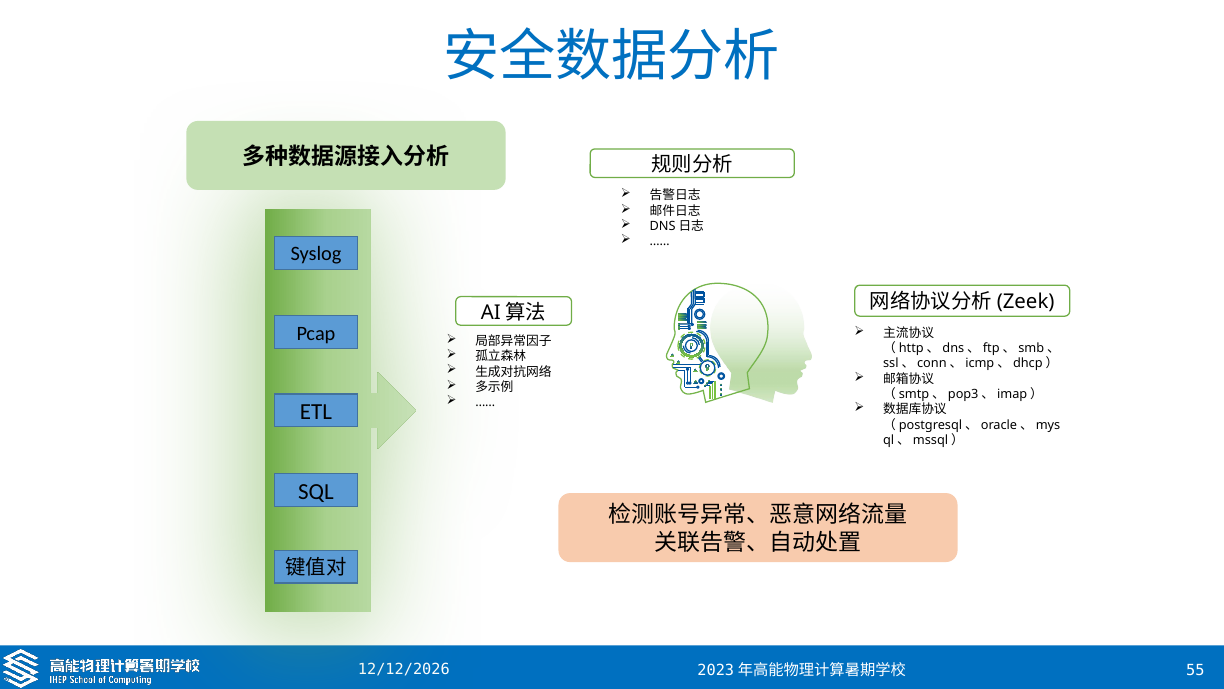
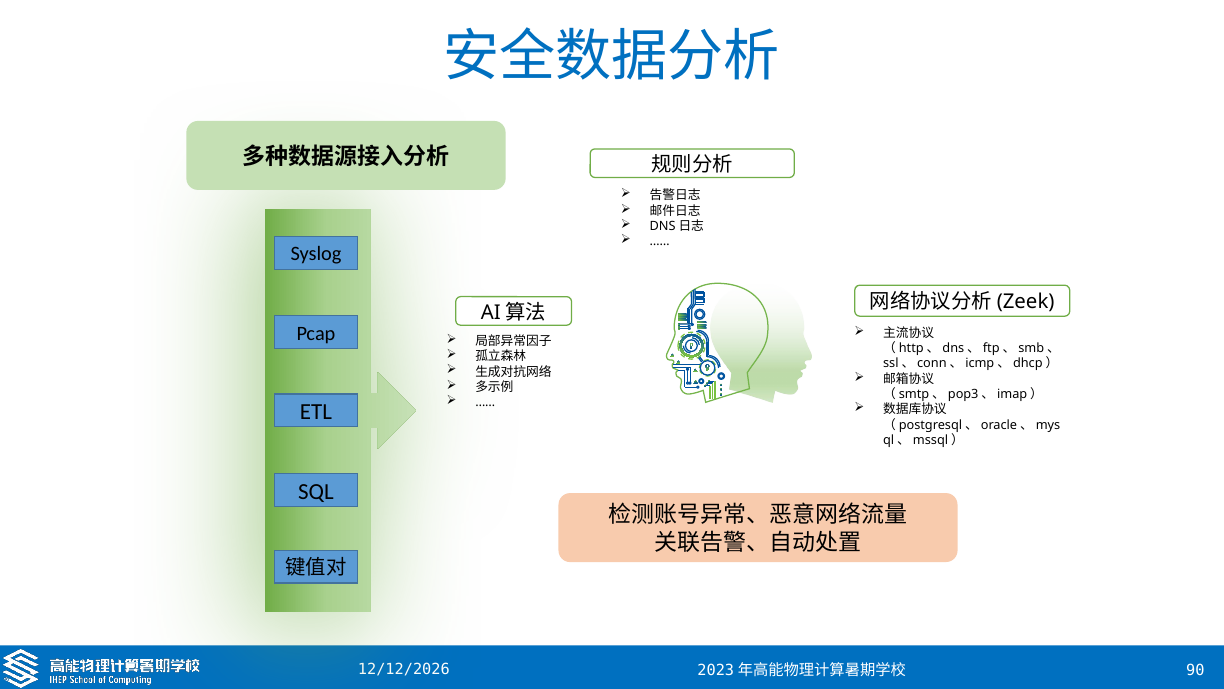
55: 55 -> 90 (1195, 670)
